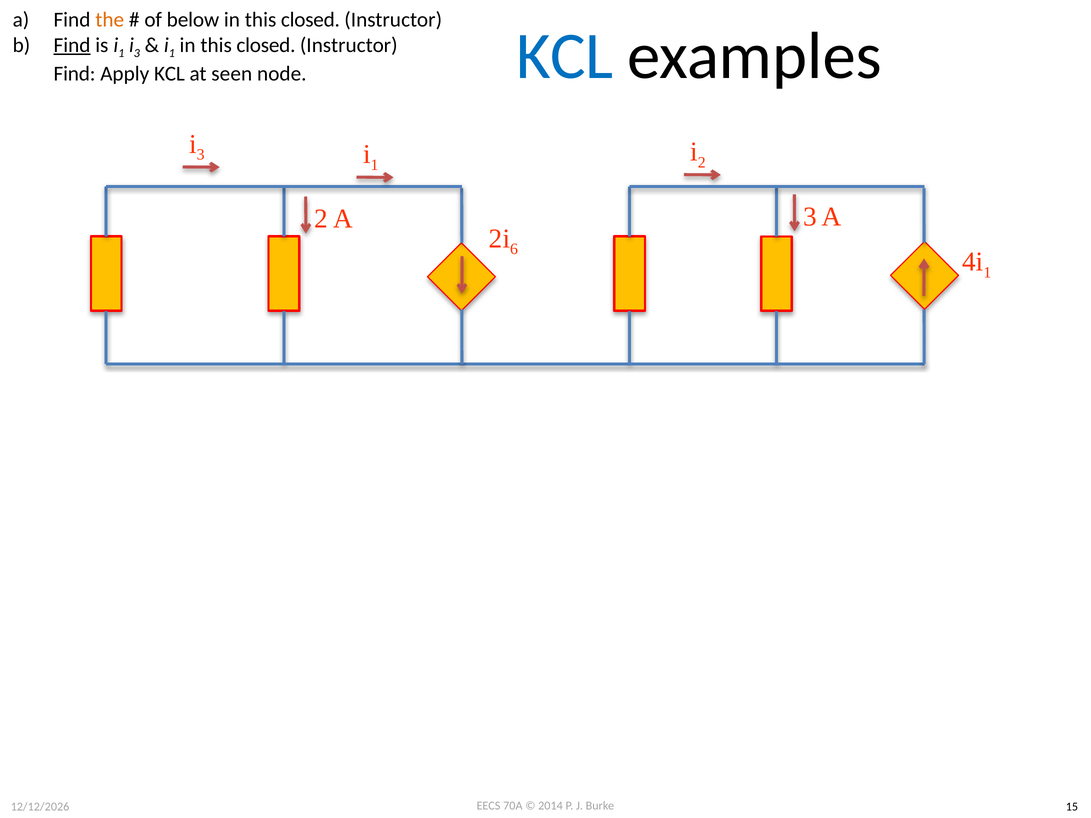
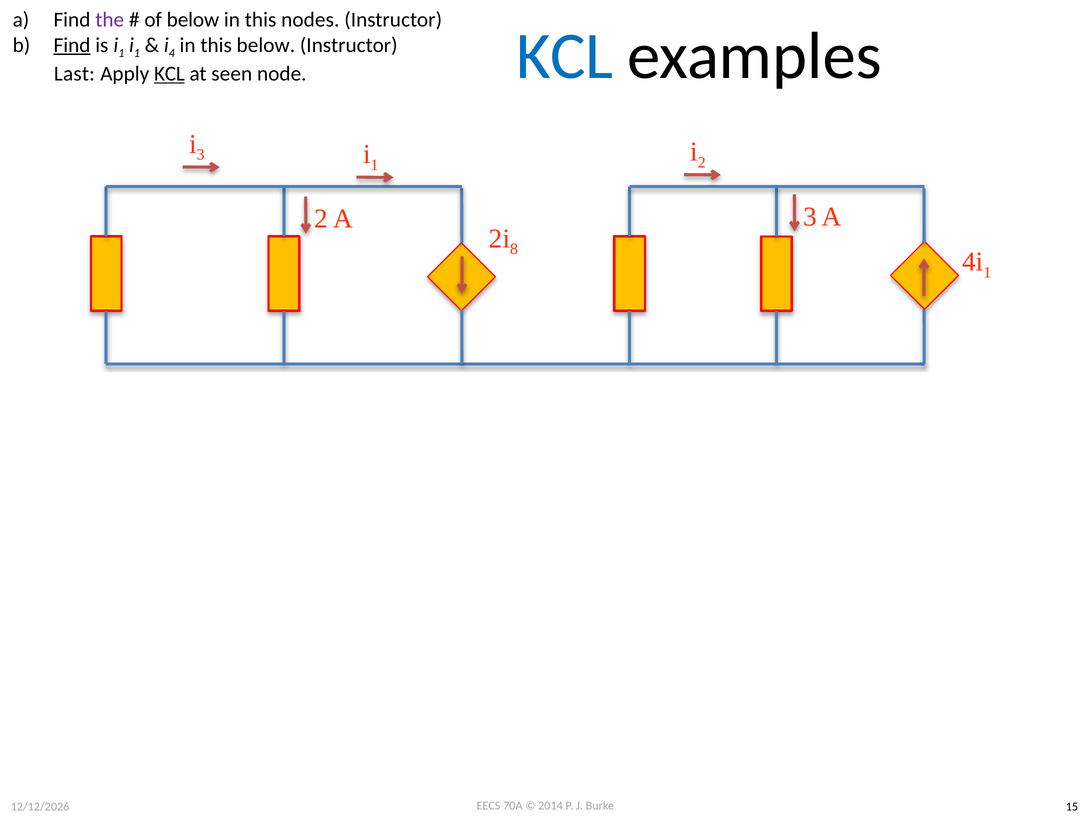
the colour: orange -> purple (110, 20)
closed: closed -> nodes (310, 20)
3: 3 -> 1 (137, 53)
1: 1 -> 4 (172, 53)
closed: closed -> below (266, 45)
Find: Find -> Last (74, 74)
KCL underline: none -> present (169, 74)
6: 6 -> 8 (514, 249)
